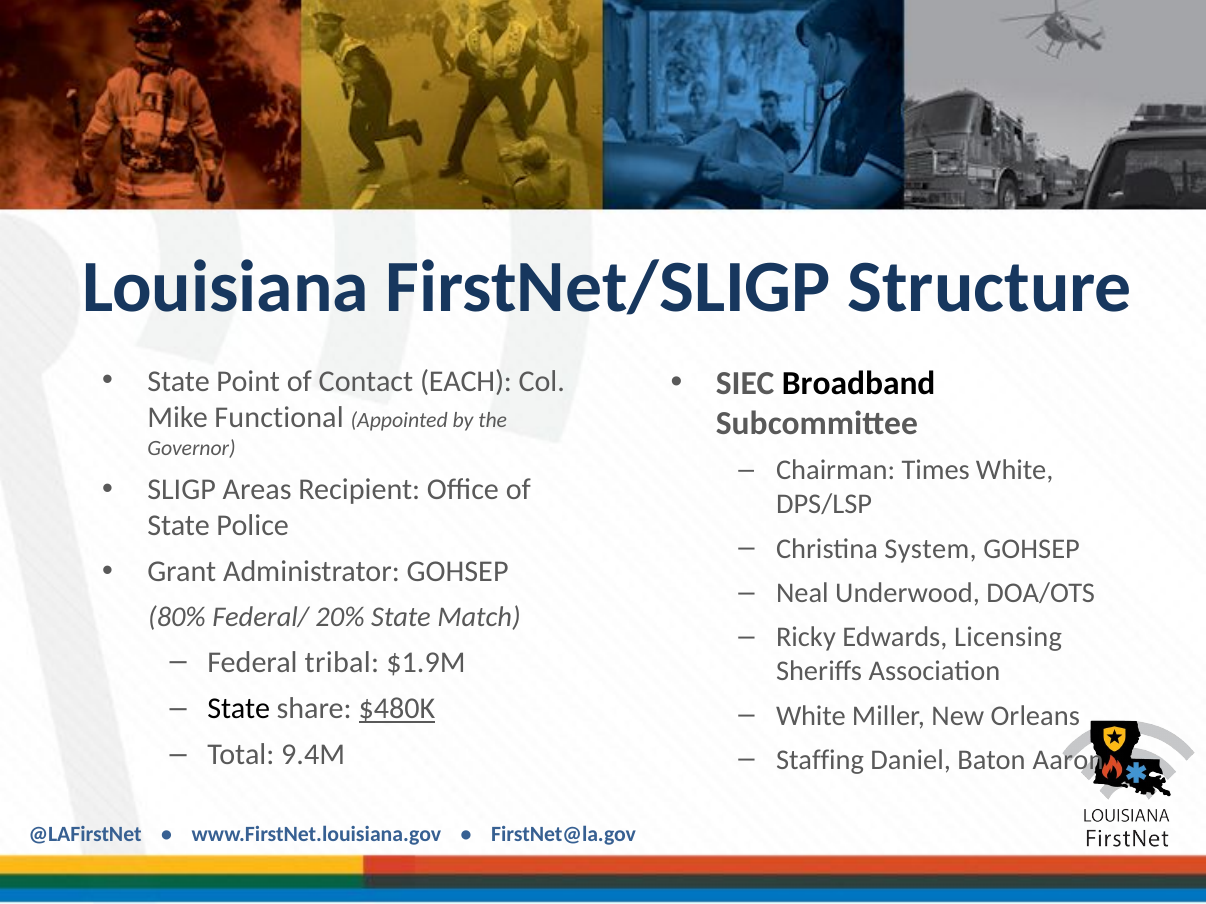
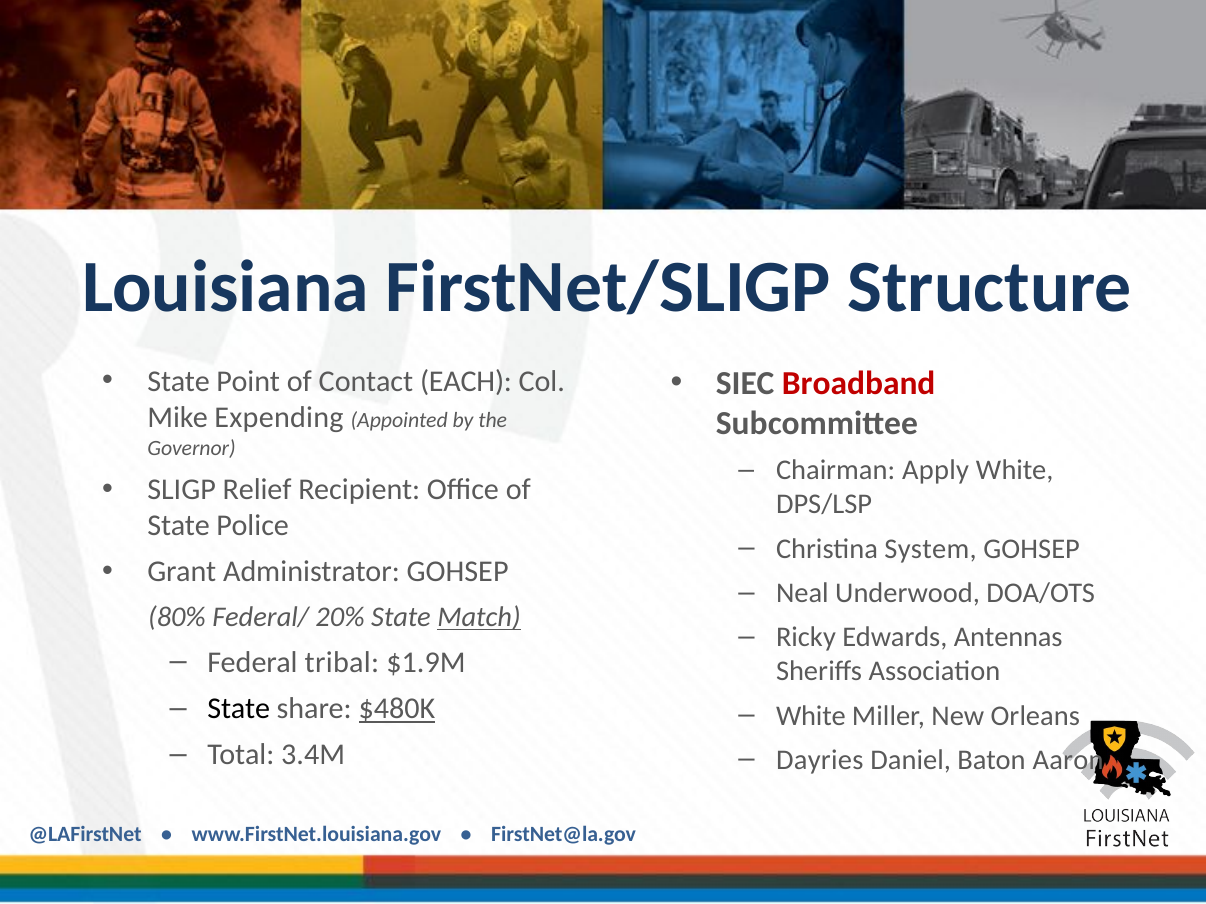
Broadband colour: black -> red (859, 384)
Functional: Functional -> Expending (279, 418)
Times: Times -> Apply (935, 471)
Areas: Areas -> Relief (257, 490)
Match underline: none -> present (479, 617)
Licensing: Licensing -> Antennas (1008, 638)
9.4M: 9.4M -> 3.4M (313, 755)
Staffing: Staffing -> Dayries (820, 760)
